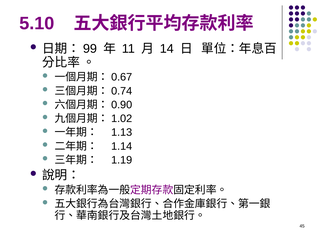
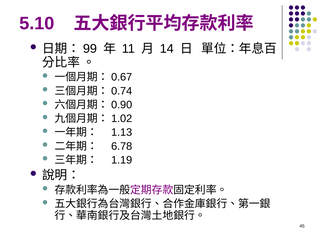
1.14: 1.14 -> 6.78 (122, 146)
